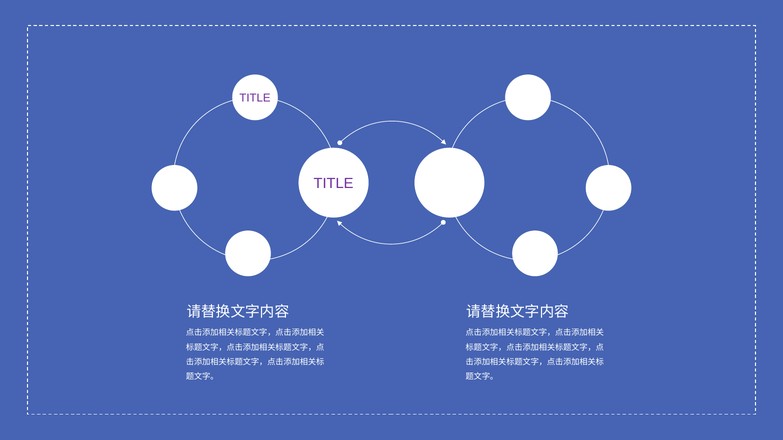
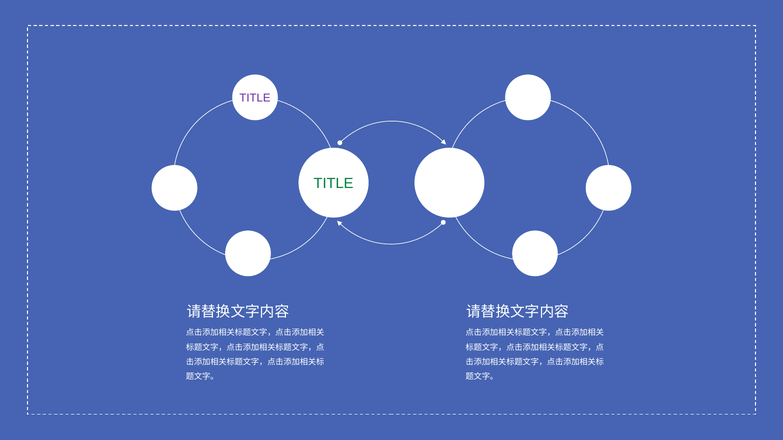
TITLE colour: purple -> green (334, 184)
